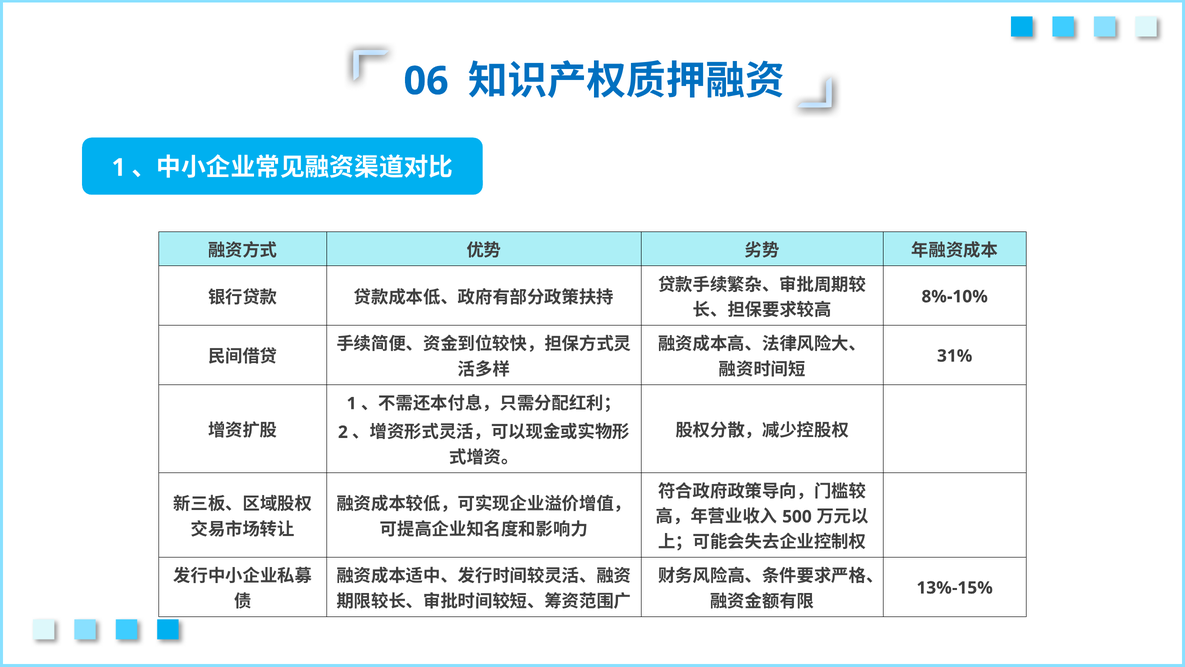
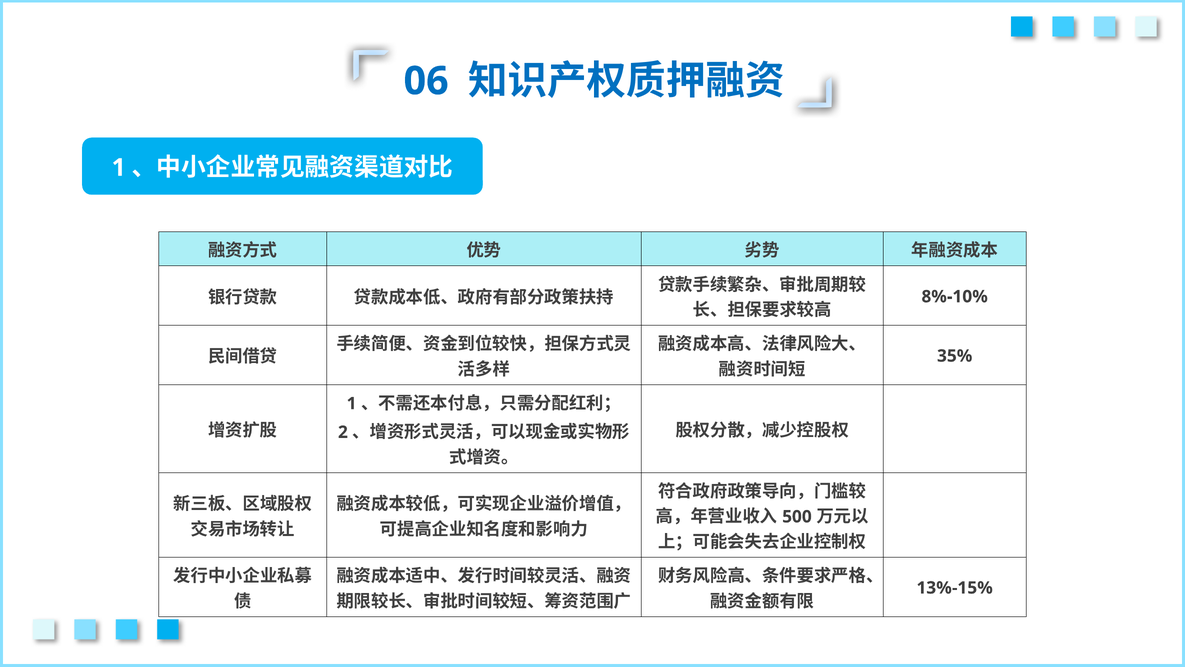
31%: 31% -> 35% (955, 356)
